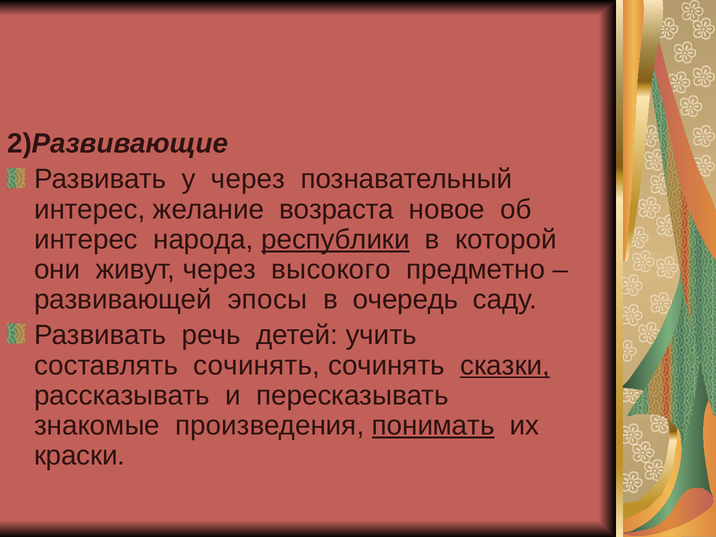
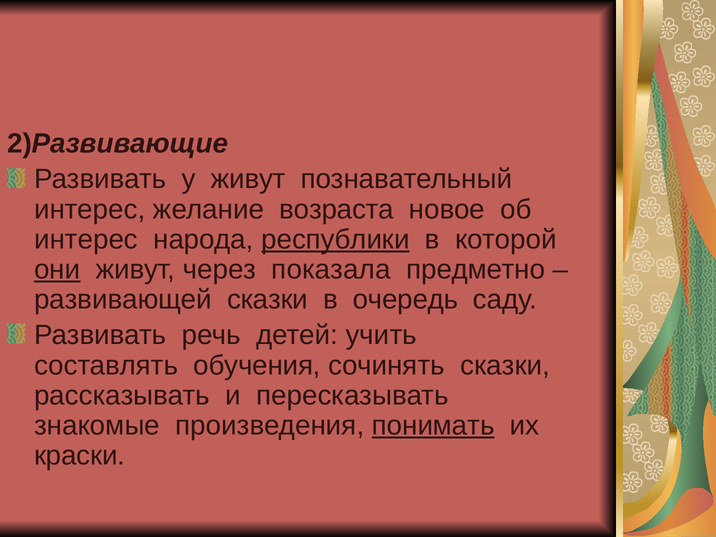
у через: через -> живут (248, 179)
они underline: none -> present (57, 270)
высокого: высокого -> показала (331, 270)
развивающей эпосы: эпосы -> сказки (268, 300)
составлять сочинять: сочинять -> обучения (257, 365)
сказки underline: present -> none (505, 365)
